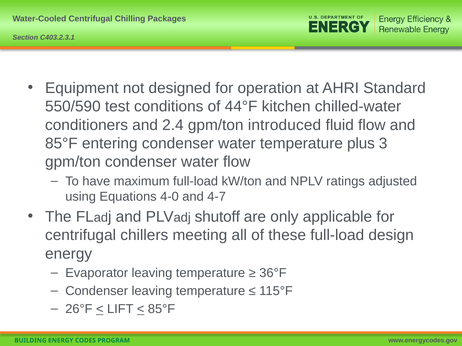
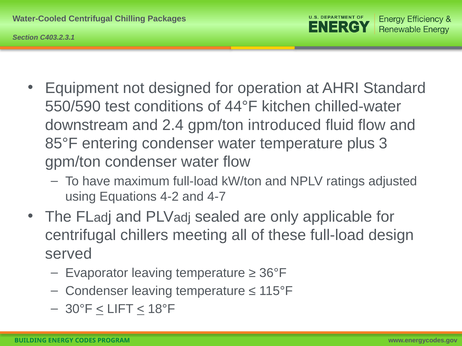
conditioners: conditioners -> downstream (87, 125)
4-0: 4-0 -> 4-2 (169, 197)
shutoff: shutoff -> sealed (217, 217)
energy: energy -> served (69, 254)
26°F: 26°F -> 30°F (79, 309)
85°F: 85°F -> 18°F (162, 309)
